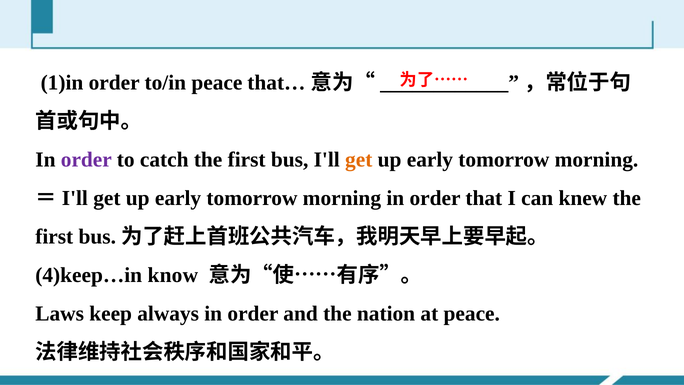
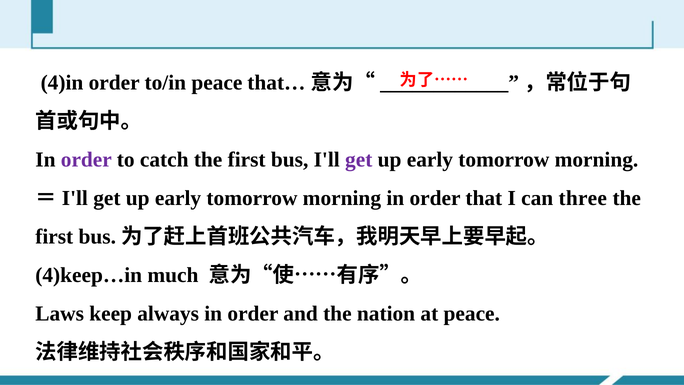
1)in: 1)in -> 4)in (62, 83)
get colour: orange -> purple (359, 160)
knew: knew -> three (583, 198)
know: know -> much (173, 275)
